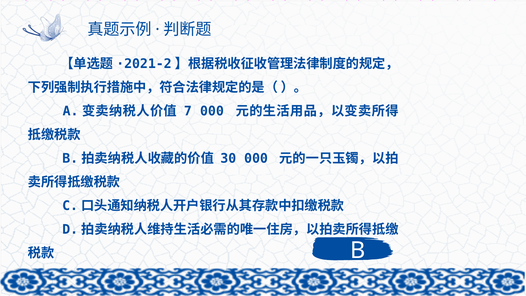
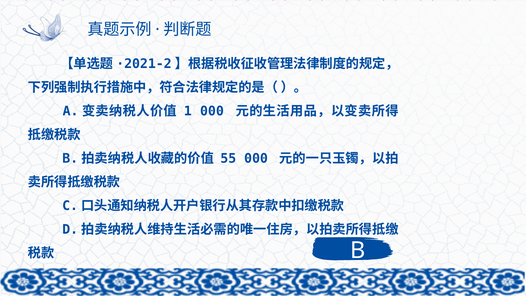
7: 7 -> 1 (188, 111)
30: 30 -> 55 (228, 158)
